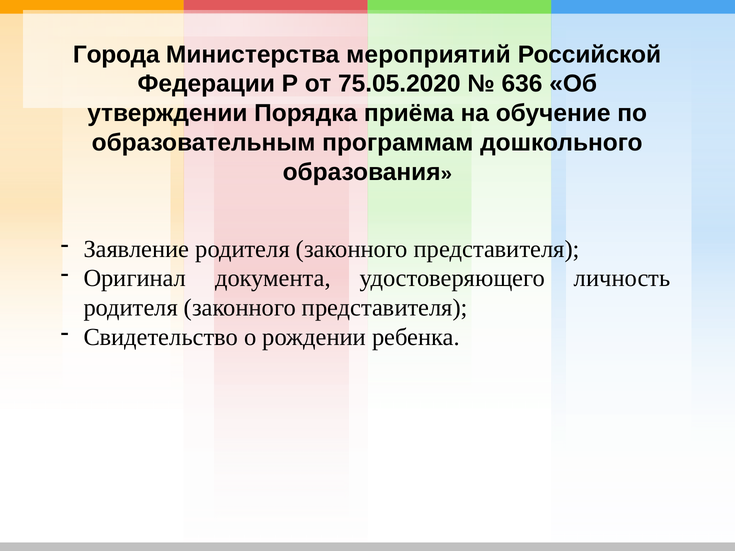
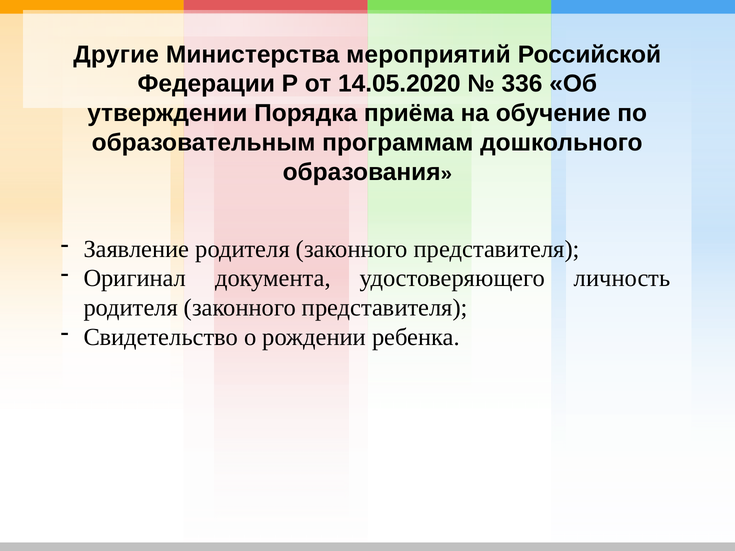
Города: Города -> Другие (116, 55)
75.05.2020: 75.05.2020 -> 14.05.2020 (399, 84)
636: 636 -> 336 (522, 84)
